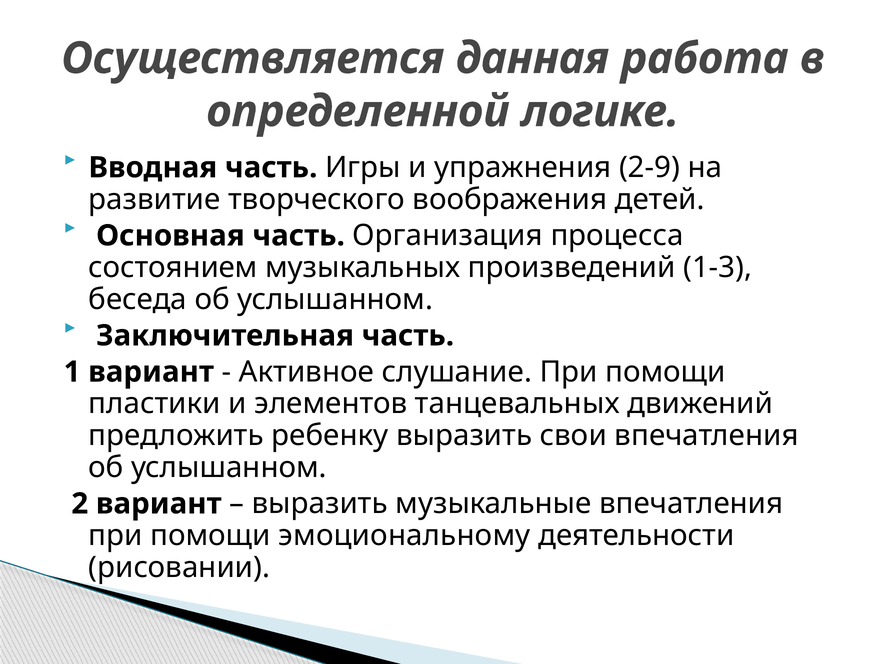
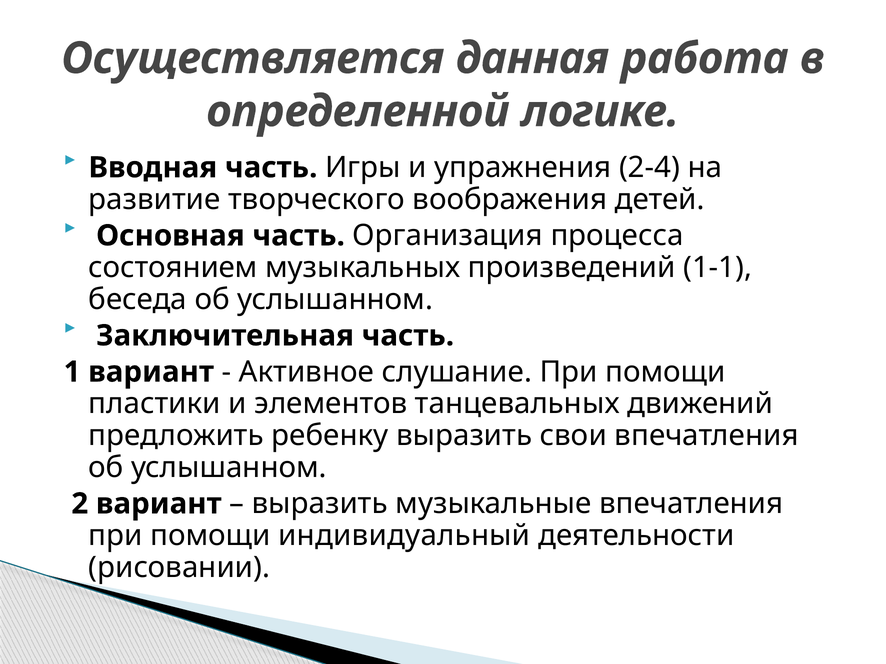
2-9: 2-9 -> 2-4 (650, 168)
1-3: 1-3 -> 1-1 (718, 268)
эмоциональному: эмоциональному -> индивидуальный (404, 536)
